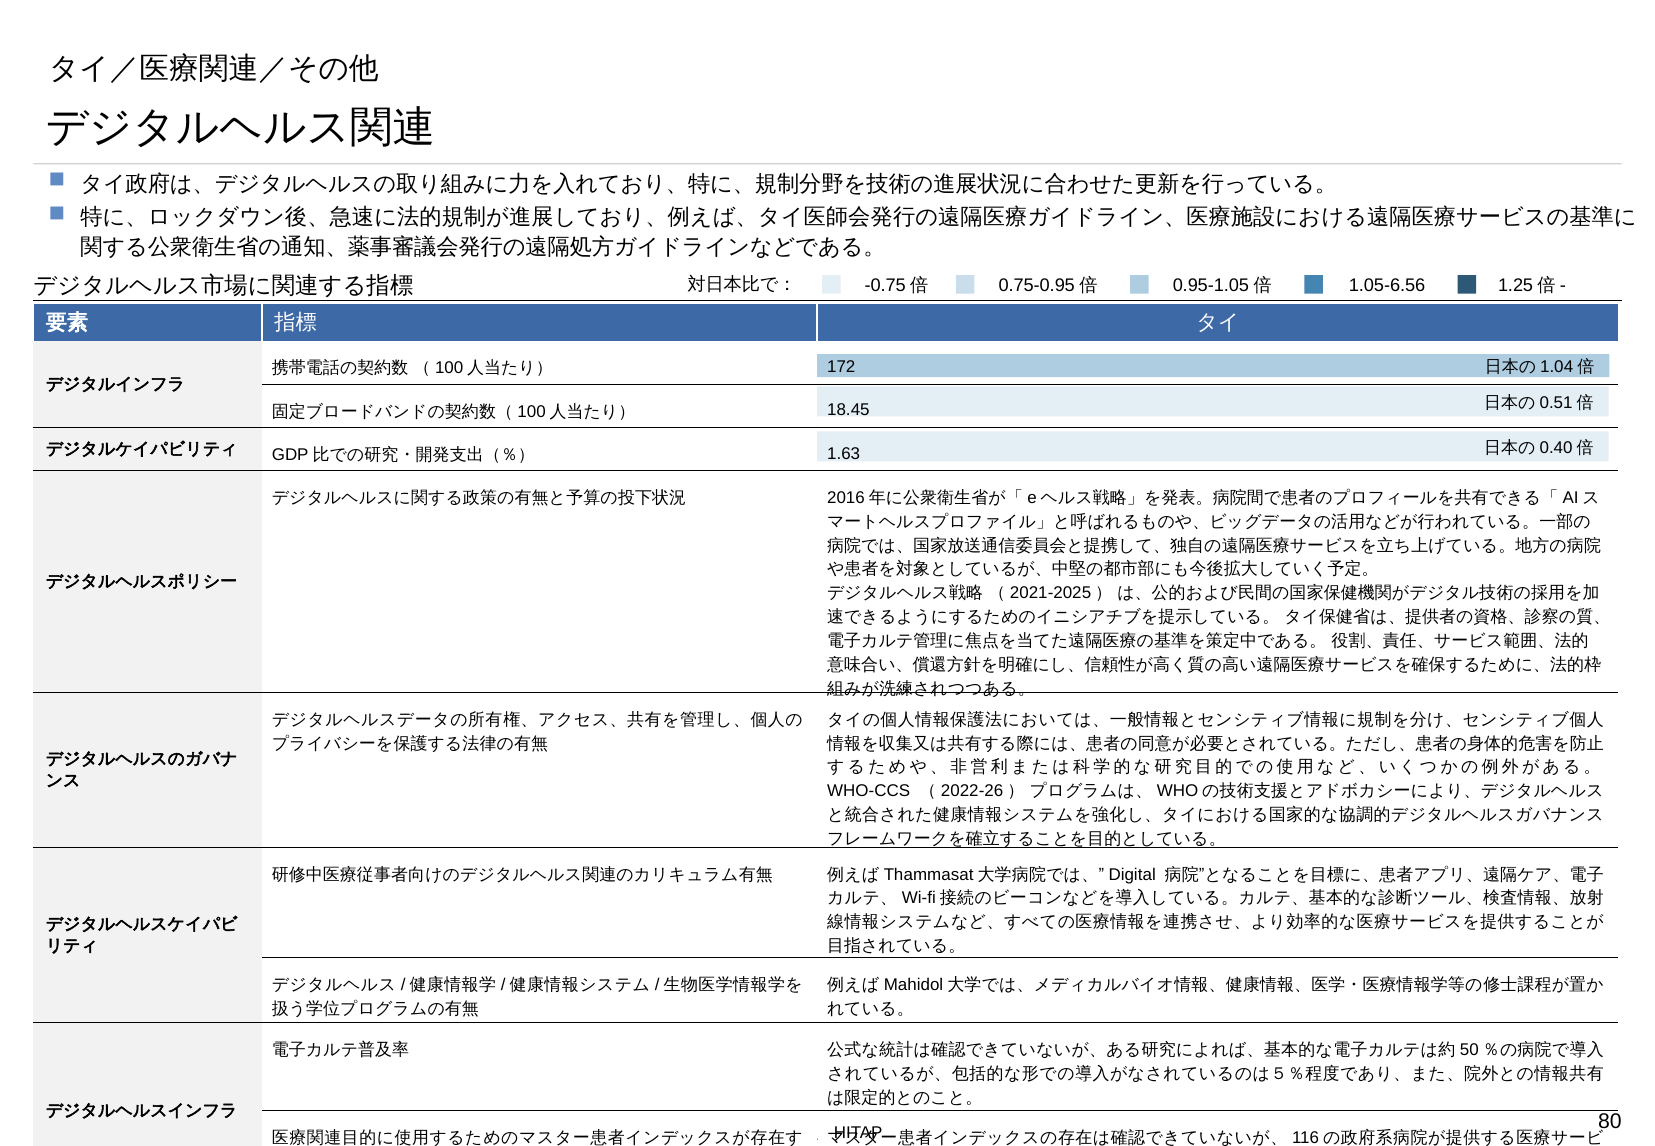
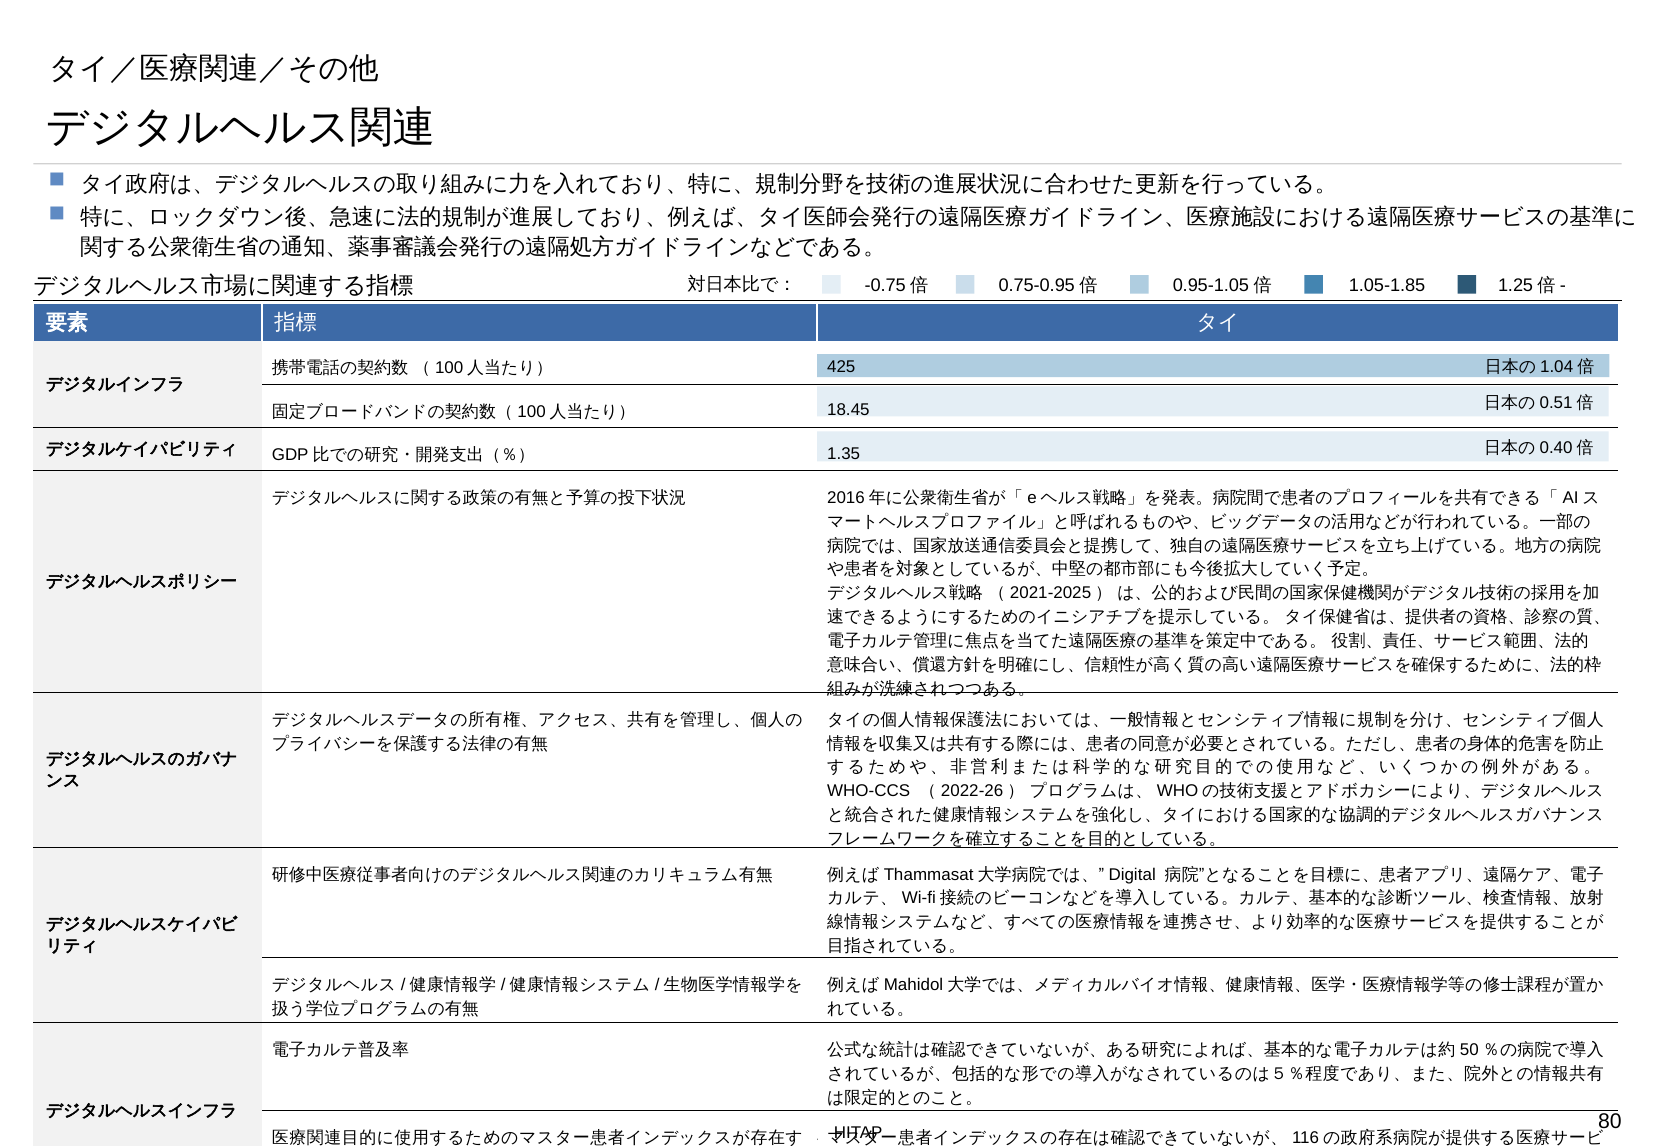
1.05-6.56: 1.05-6.56 -> 1.05-1.85 (1387, 286)
172: 172 -> 425 (841, 367)
1.63: 1.63 -> 1.35 (844, 453)
